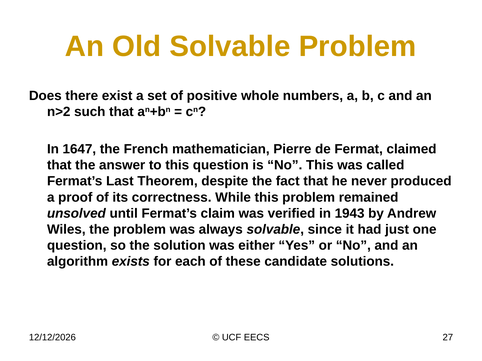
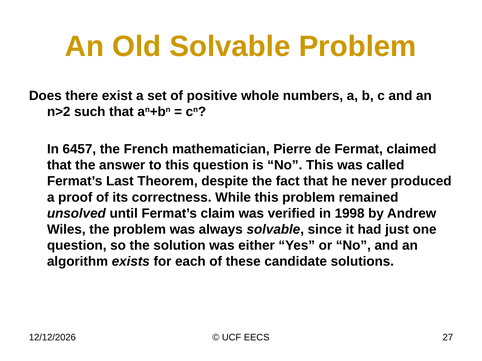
1647: 1647 -> 6457 (79, 149)
1943: 1943 -> 1998 (350, 214)
